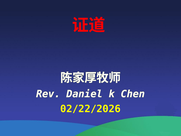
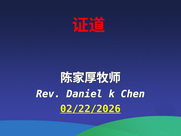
02/22/2026 underline: none -> present (90, 109)
